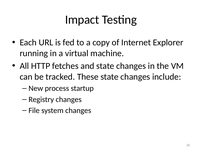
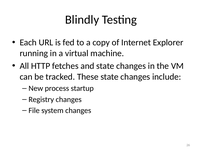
Impact: Impact -> Blindly (82, 20)
